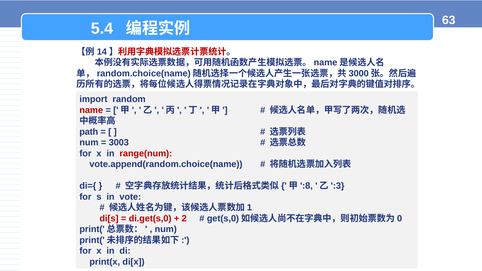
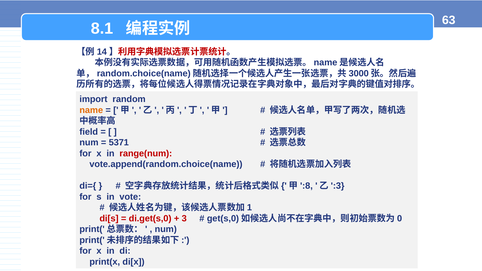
5.4: 5.4 -> 8.1 (102, 29)
name colour: red -> orange (91, 110)
path: path -> field (89, 132)
3003: 3003 -> 5371 (119, 143)
2: 2 -> 3 (184, 219)
